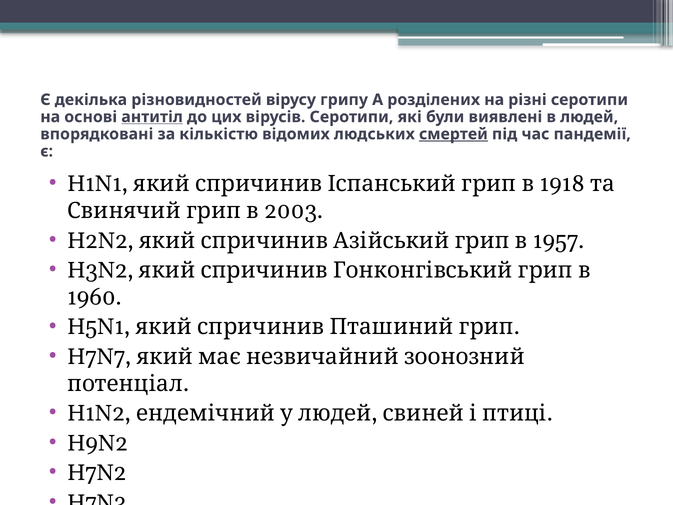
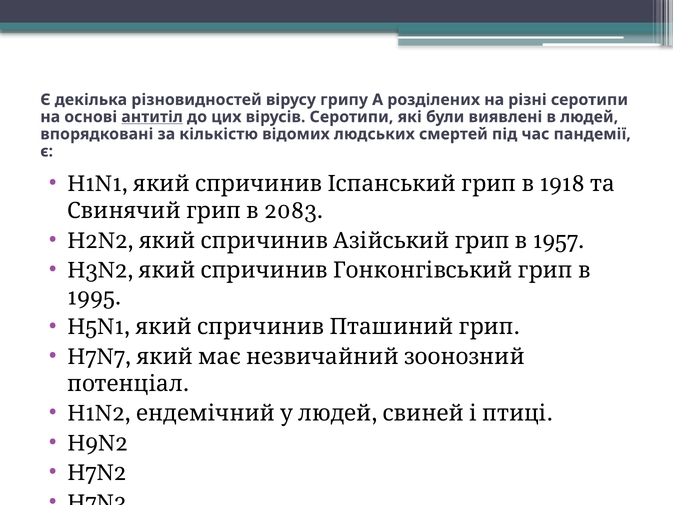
смертей underline: present -> none (453, 134)
2003: 2003 -> 2083 (294, 211)
1960: 1960 -> 1995 (94, 297)
